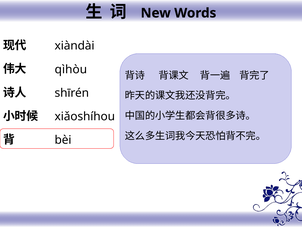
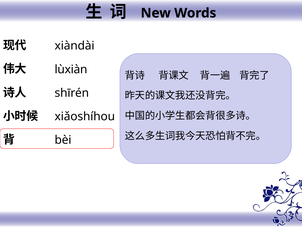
qìhòu: qìhòu -> lùxiàn (71, 69)
